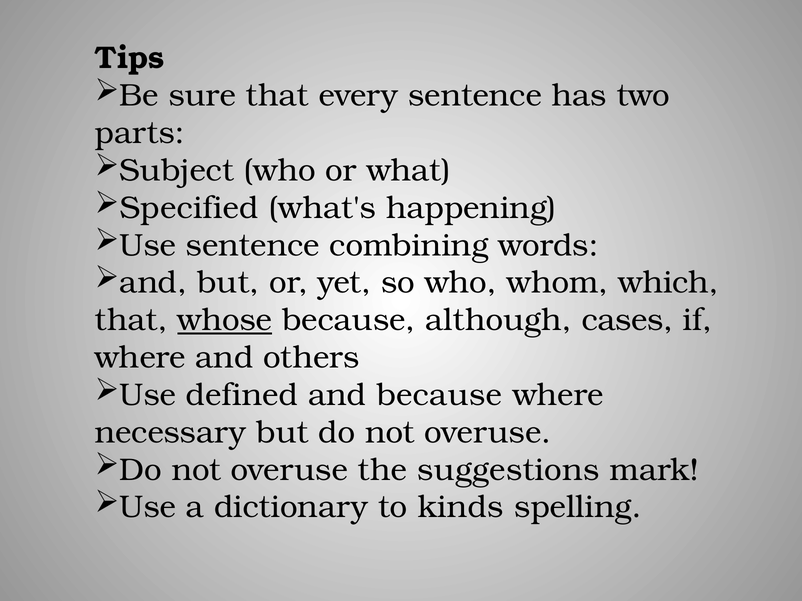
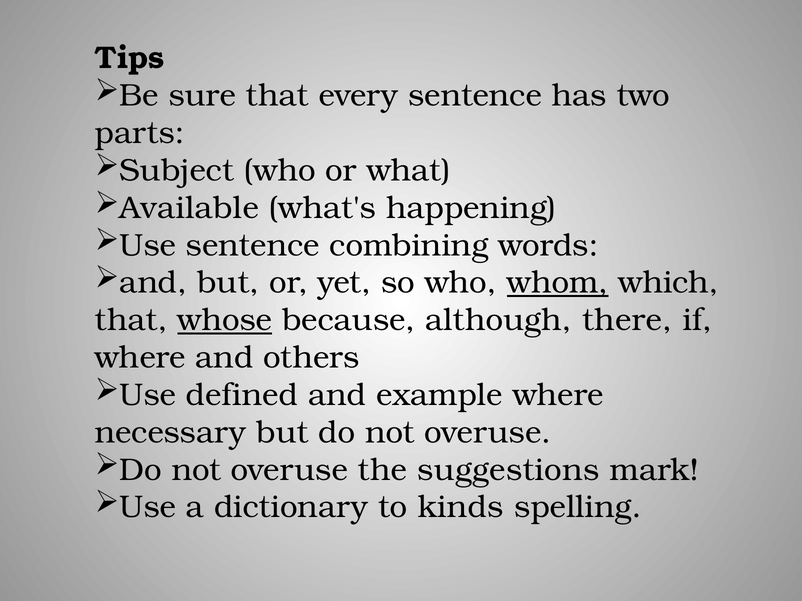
Specified: Specified -> Available (189, 208)
whom underline: none -> present (558, 283)
cases: cases -> there (627, 320)
and because: because -> example (439, 395)
